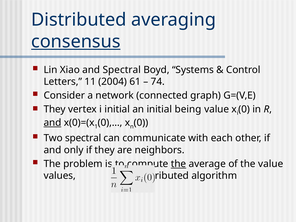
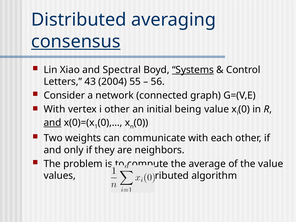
Systems underline: none -> present (193, 70)
11: 11 -> 43 (90, 82)
61: 61 -> 55 (135, 82)
74: 74 -> 56 (158, 82)
They: They -> With (54, 109)
i initial: initial -> other (117, 109)
Two spectral: spectral -> weights (83, 138)
the underline: present -> none (179, 164)
